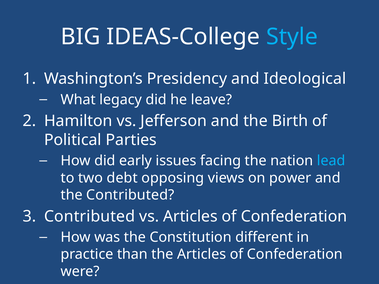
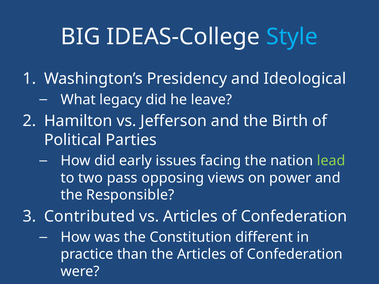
lead colour: light blue -> light green (331, 161)
debt: debt -> pass (122, 178)
the Contributed: Contributed -> Responsible (130, 195)
